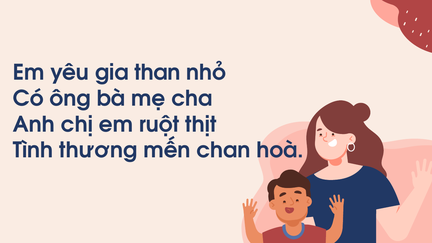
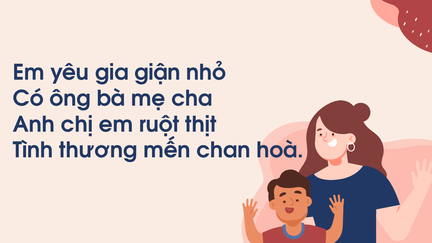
than: than -> giận (158, 73)
